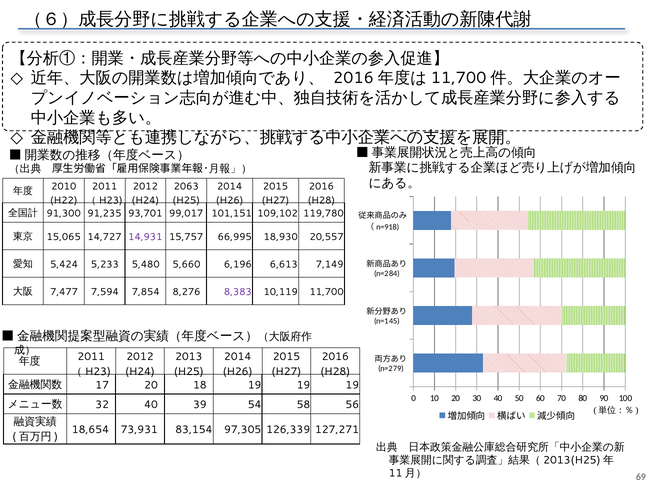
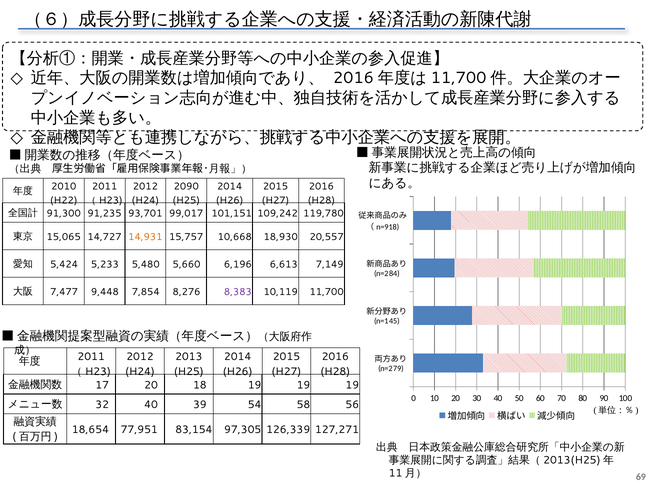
2063: 2063 -> 2090 (186, 187)
109,102: 109,102 -> 109,242 (278, 213)
14,931 colour: purple -> orange (145, 237)
66,995: 66,995 -> 10,668 (235, 237)
7,594: 7,594 -> 9,448 (105, 292)
73,931: 73,931 -> 77,951 (139, 430)
